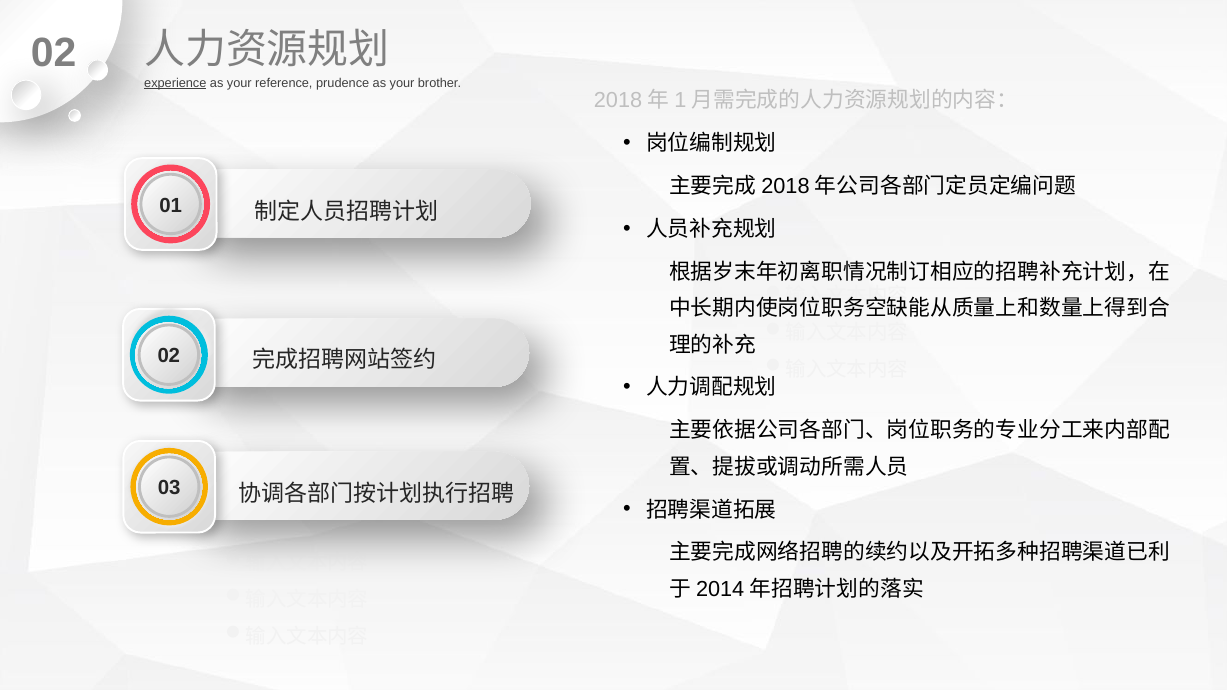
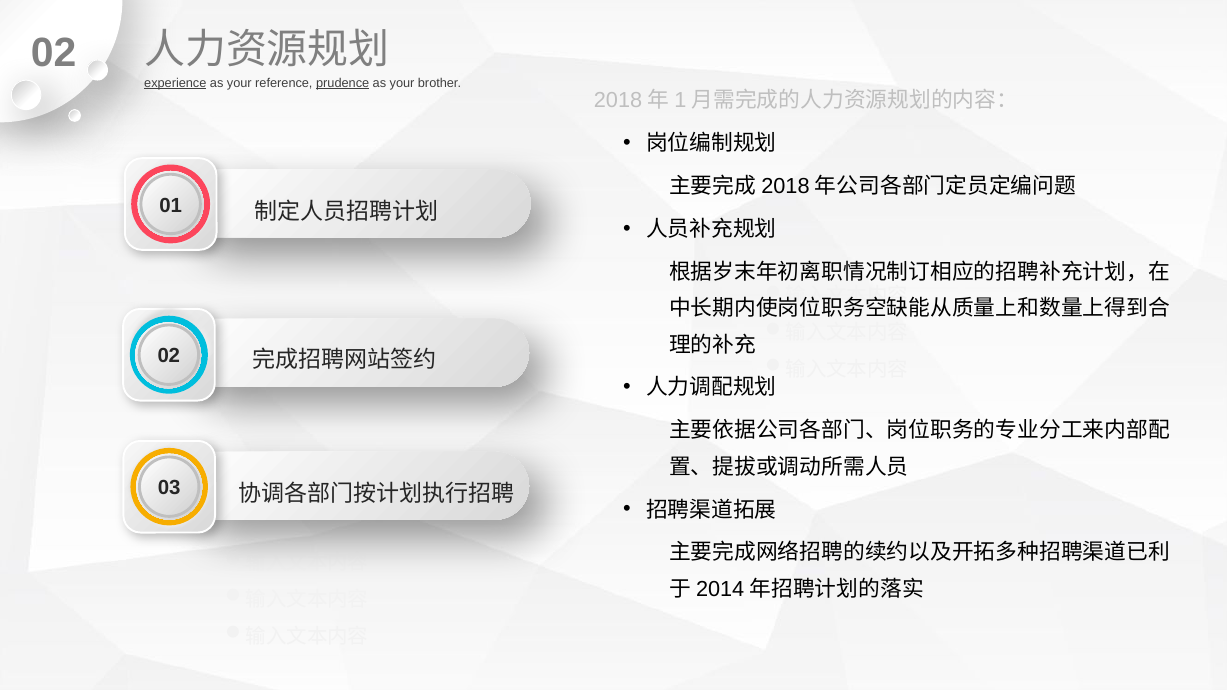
prudence underline: none -> present (343, 83)
